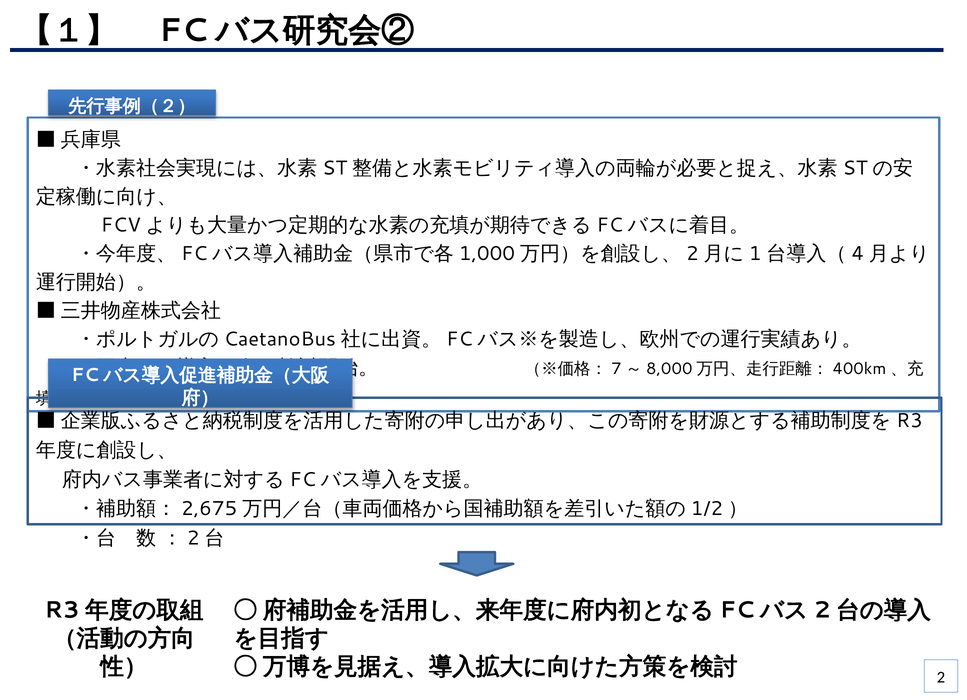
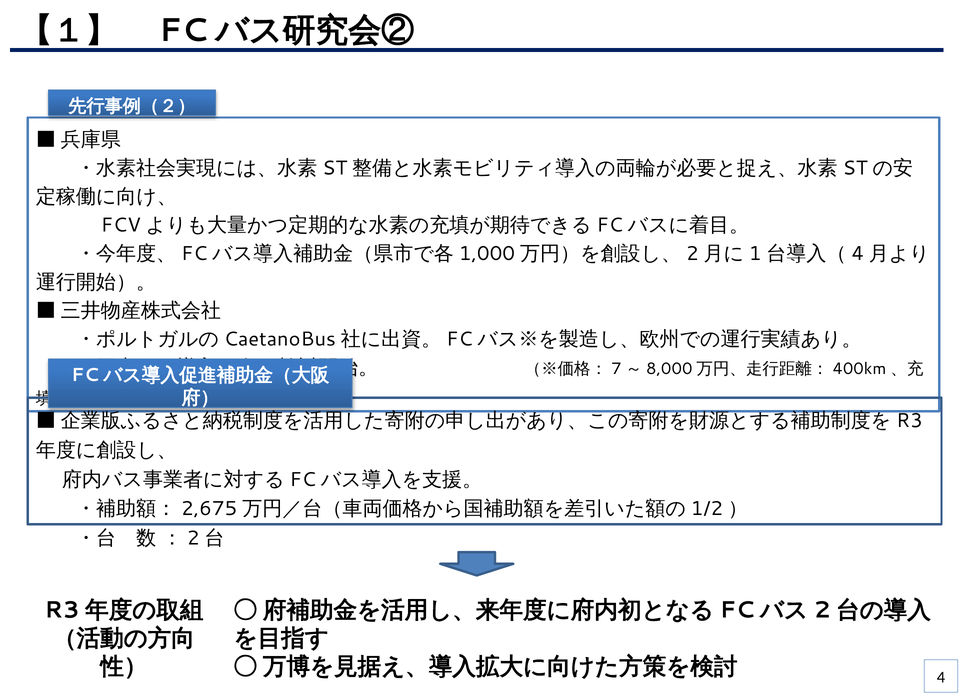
2: 2 -> 4 (941, 677)
